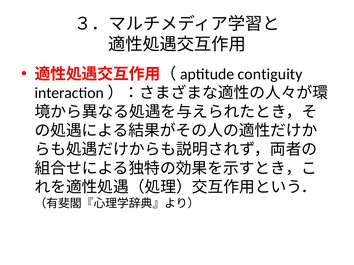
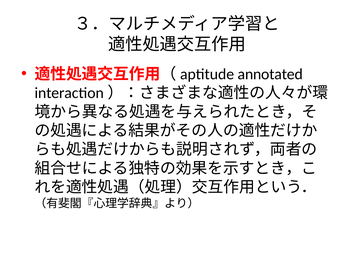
contiguity: contiguity -> annotated (270, 74)
